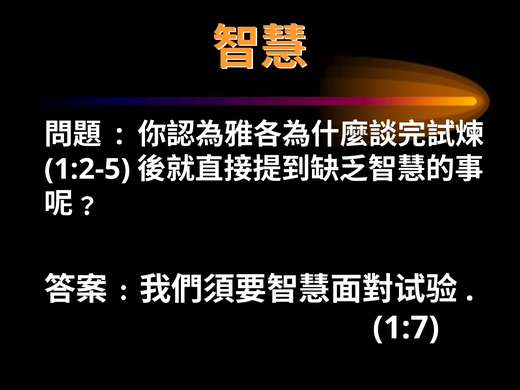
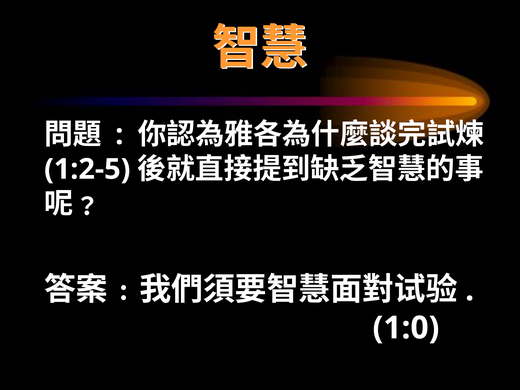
1:7: 1:7 -> 1:0 (406, 328)
